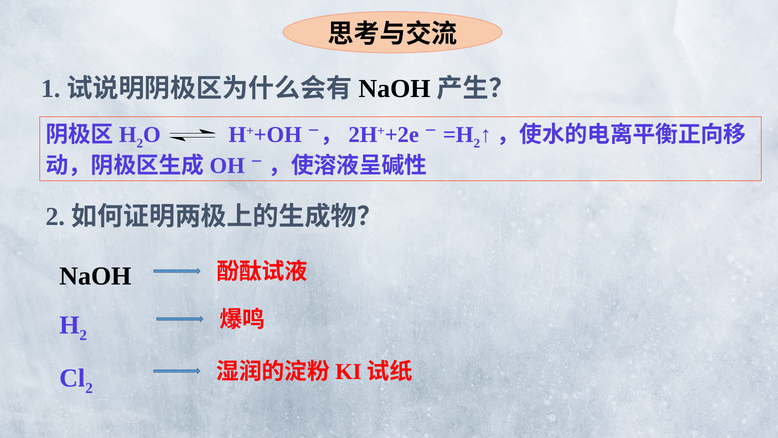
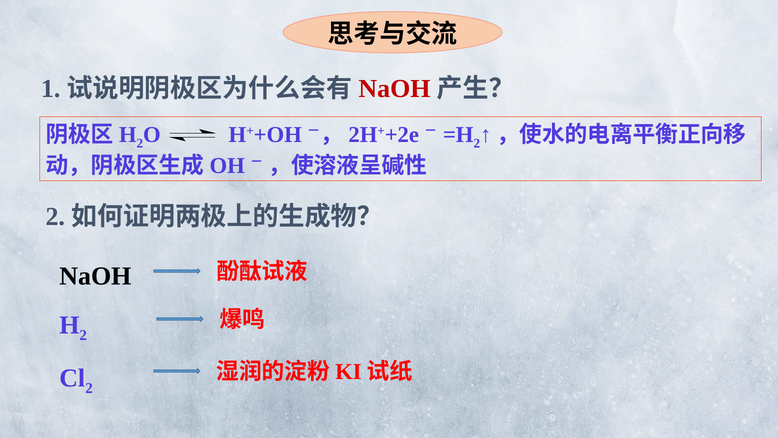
NaOH colour: black -> red (394, 89)
